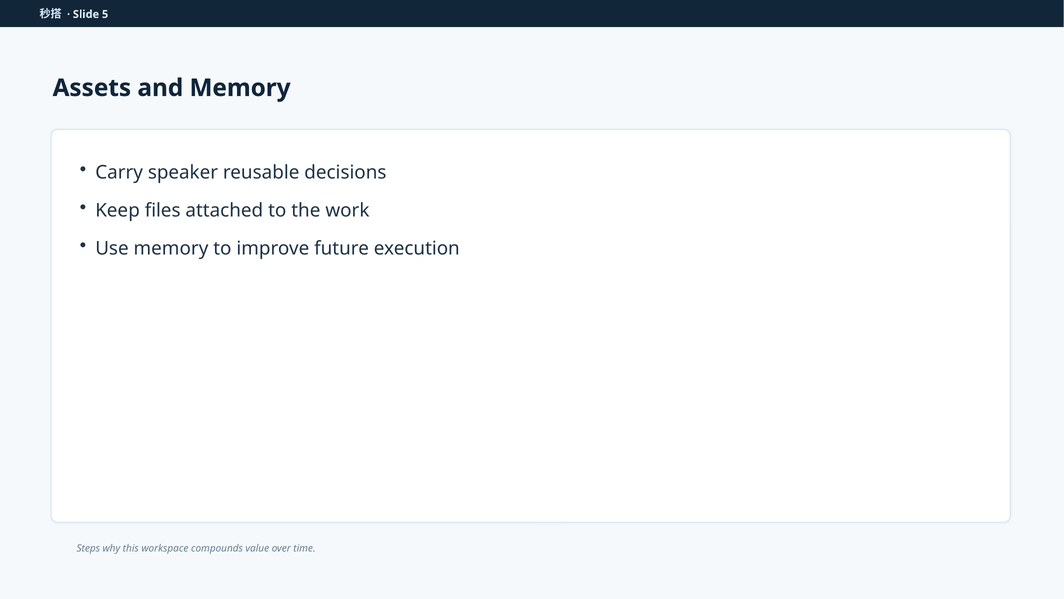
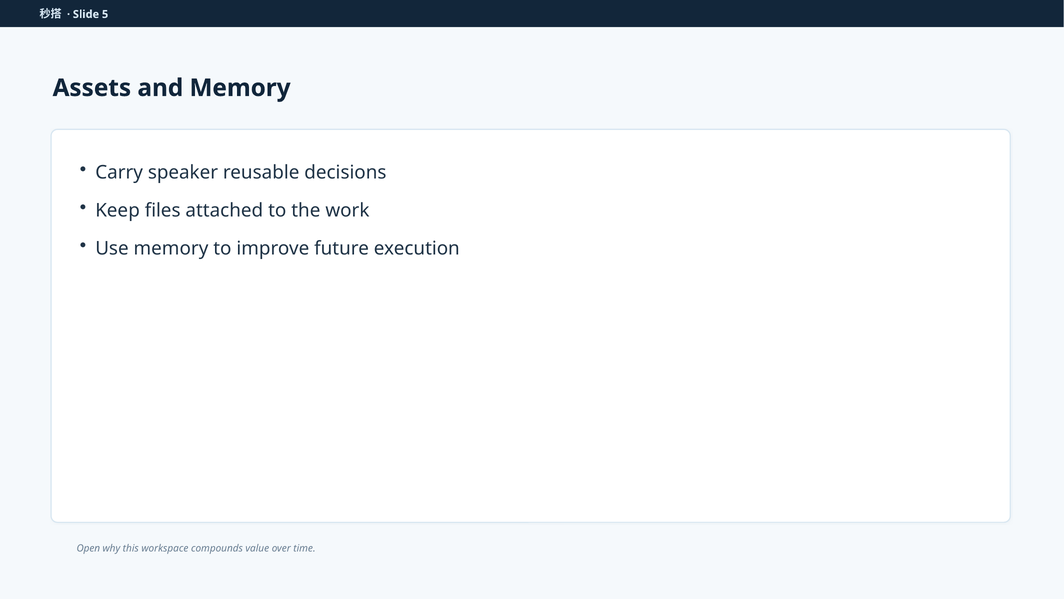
Steps: Steps -> Open (88, 548)
